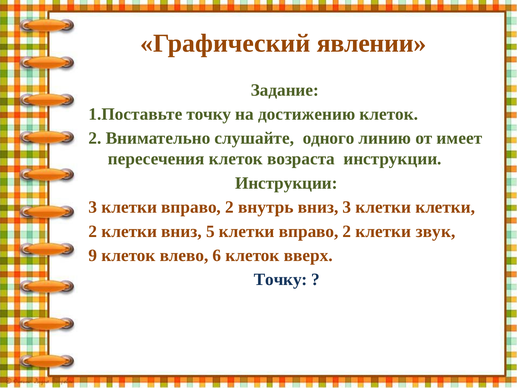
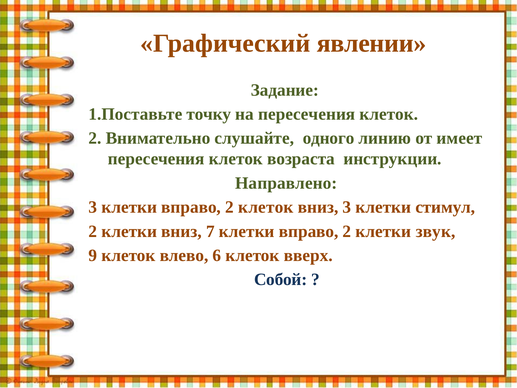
на достижению: достижению -> пересечения (307, 114)
Инструкции: Инструкции -> Направлено (286, 183)
2 внутрь: внутрь -> клеток (266, 207)
клетки клетки: клетки -> стимул (445, 207)
5: 5 -> 7 (210, 231)
Точку: Точку -> Собой (281, 279)
